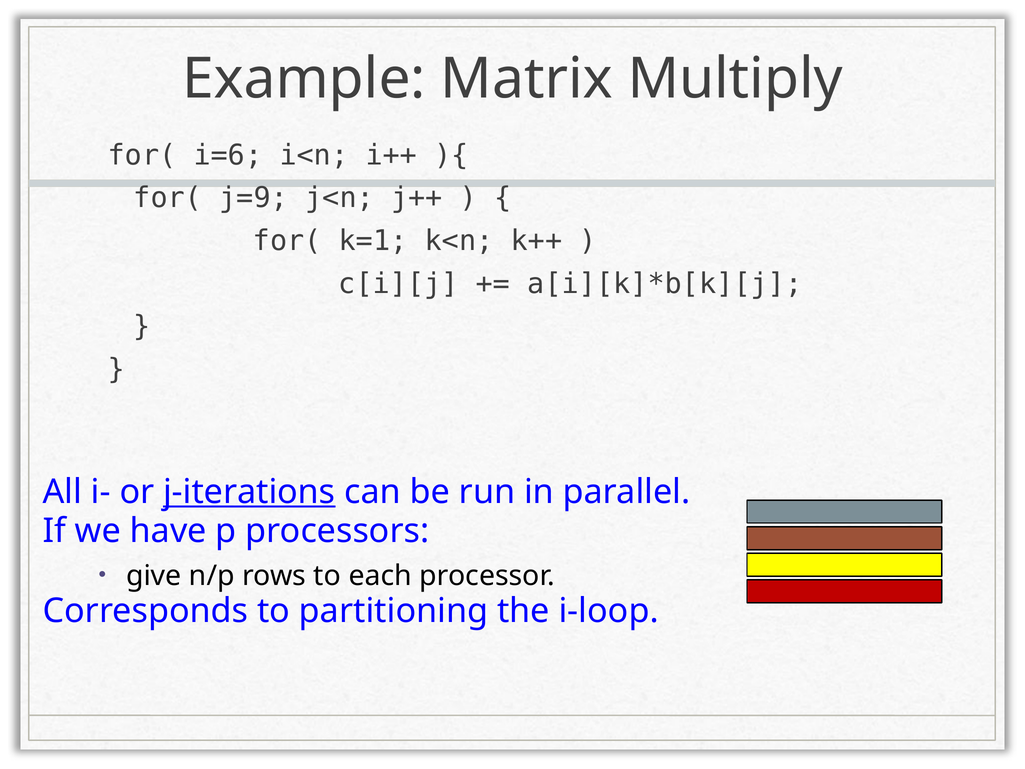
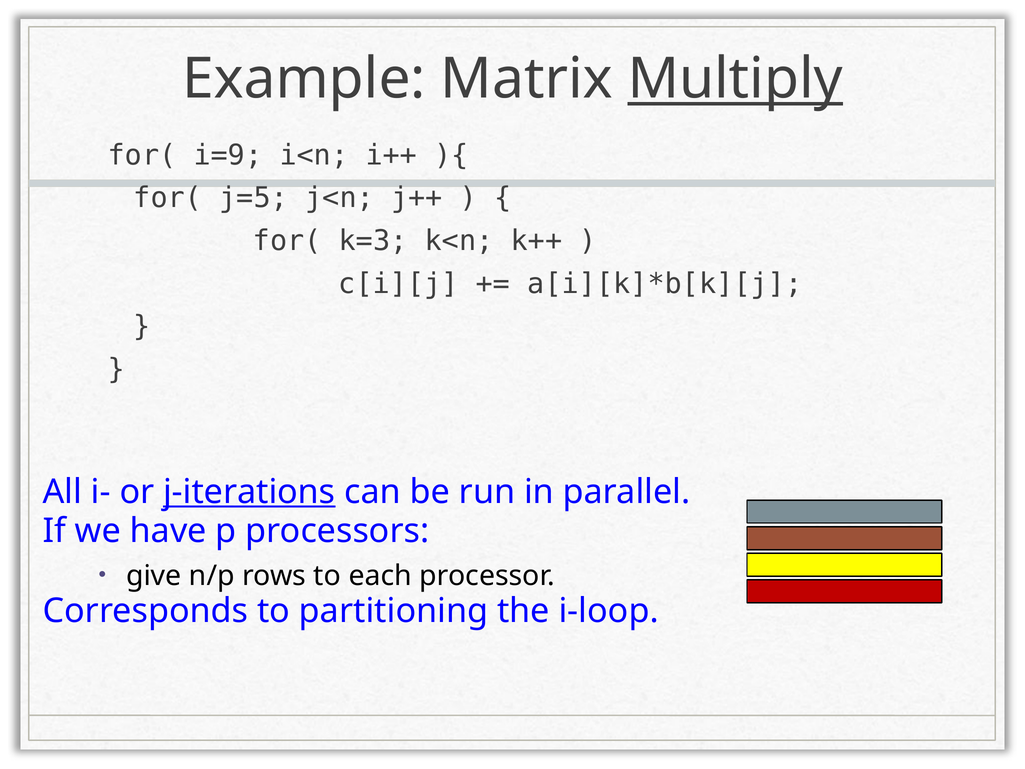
Multiply underline: none -> present (735, 79)
i=6: i=6 -> i=9 (228, 155)
j=9: j=9 -> j=5 (254, 198)
k=1: k=1 -> k=3 (373, 241)
